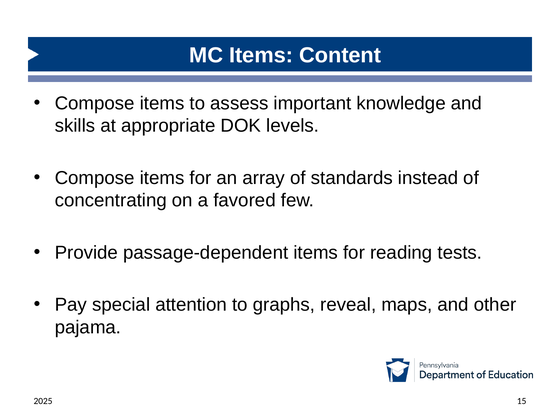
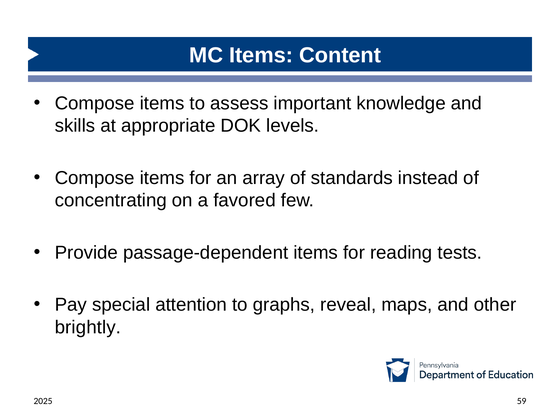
pajama: pajama -> brightly (88, 327)
15: 15 -> 59 (522, 401)
